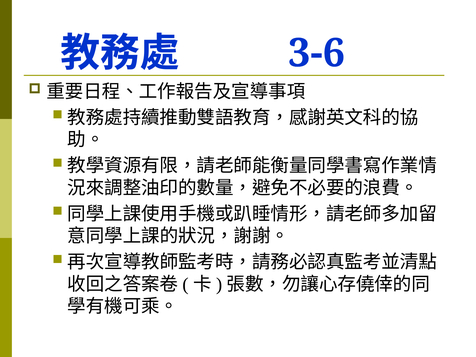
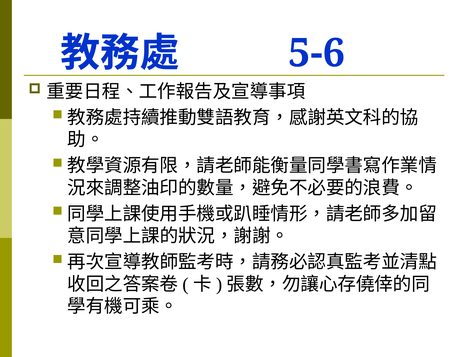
3-6: 3-6 -> 5-6 (316, 53)
